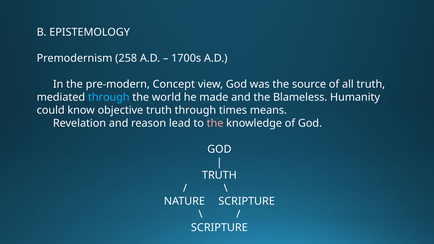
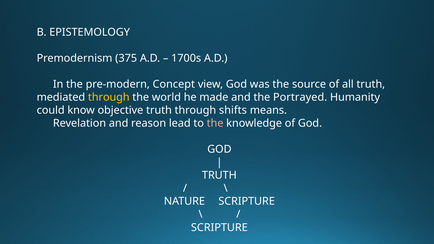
258: 258 -> 375 (126, 58)
through colour: light blue -> yellow (109, 97)
Blameless: Blameless -> Portrayed (300, 97)
times: times -> shifts (233, 110)
